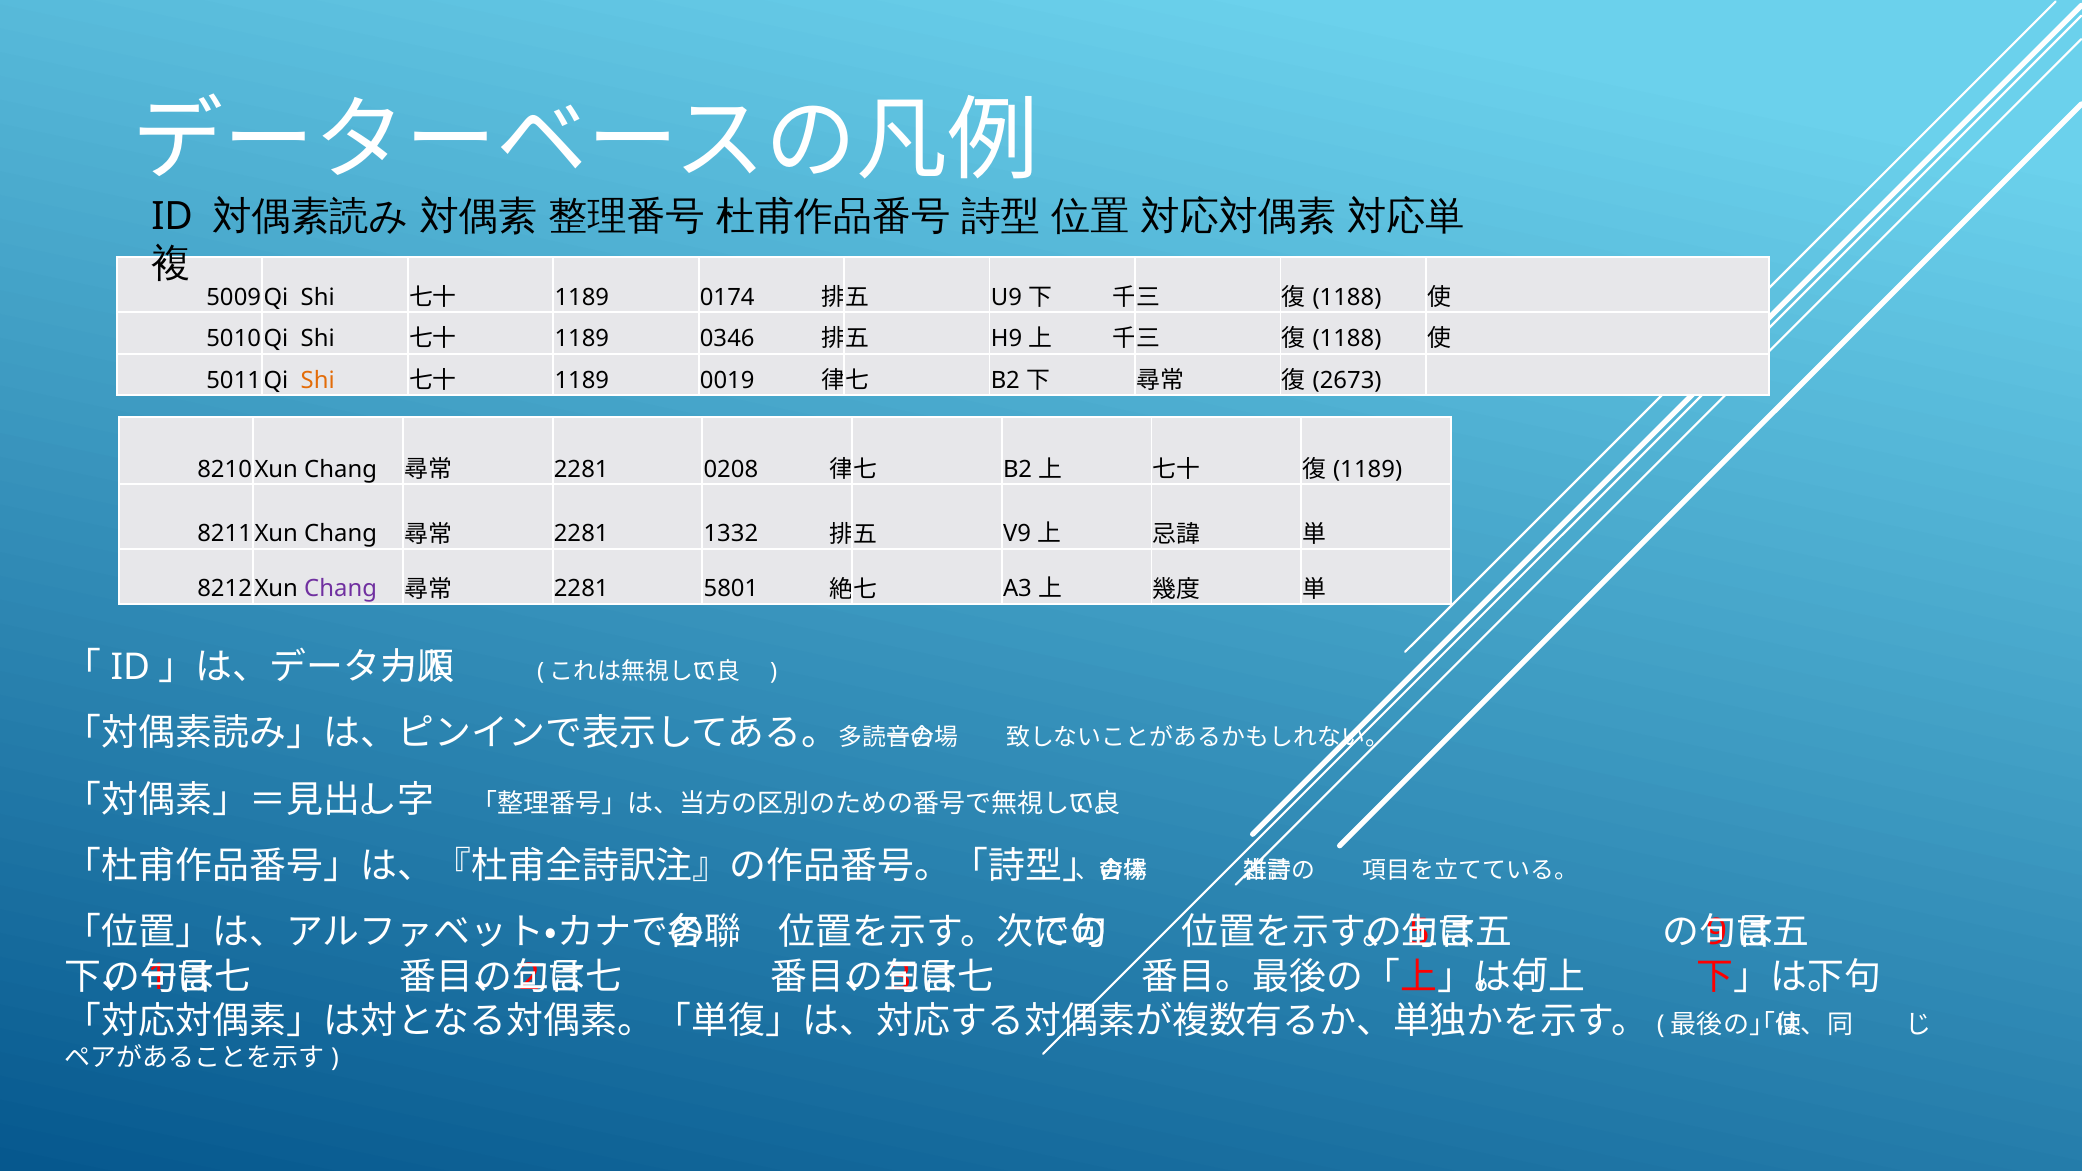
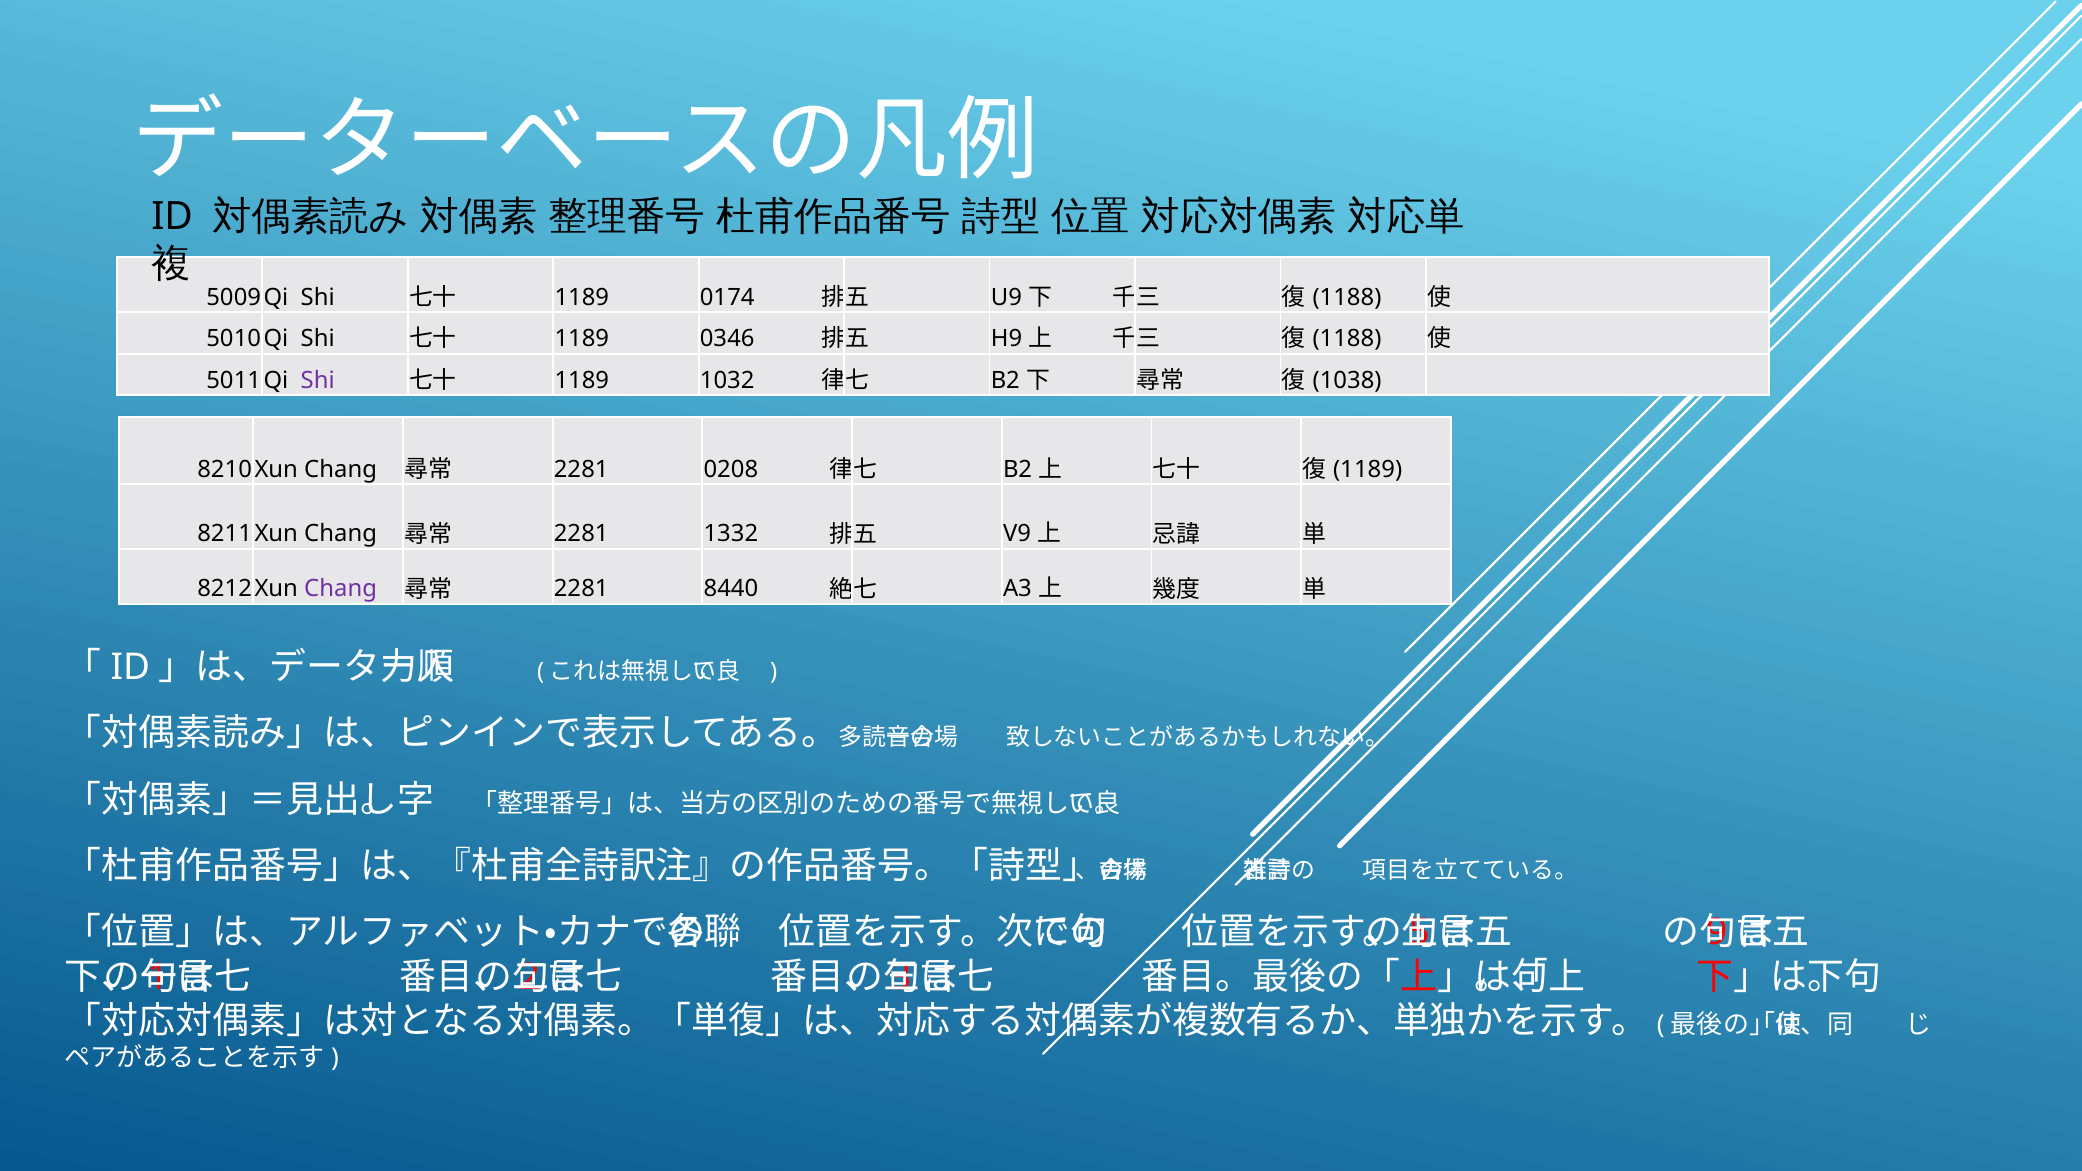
2673: 2673 -> 1038 (1347, 380)
Shi colour: orange -> purple (318, 380)
0019: 0019 -> 1032 (727, 380)
5801: 5801 -> 8440 (731, 589)
